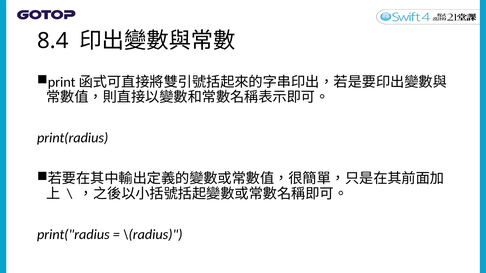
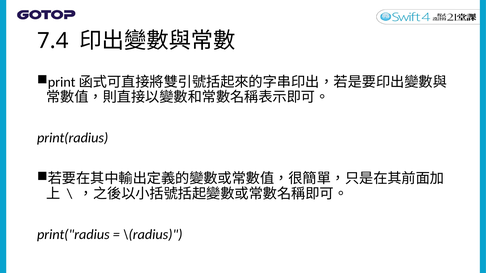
8.4: 8.4 -> 7.4 (53, 41)
